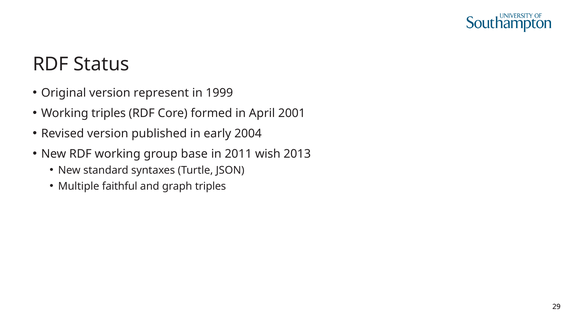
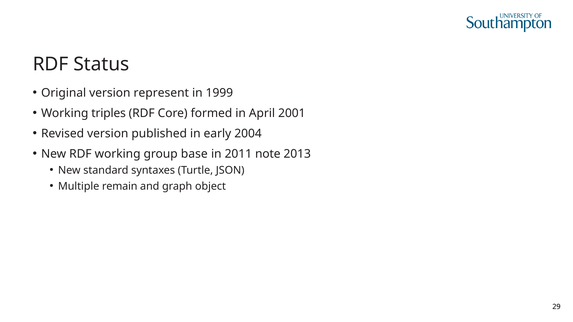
wish: wish -> note (268, 154)
faithful: faithful -> remain (120, 186)
graph triples: triples -> object (210, 186)
